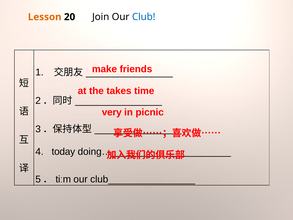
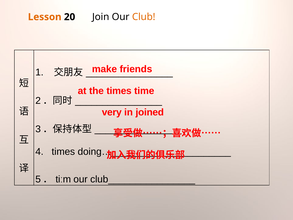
Club colour: blue -> orange (144, 17)
the takes: takes -> times (119, 91)
picnic: picnic -> joined (150, 112)
4 today: today -> times (63, 151)
